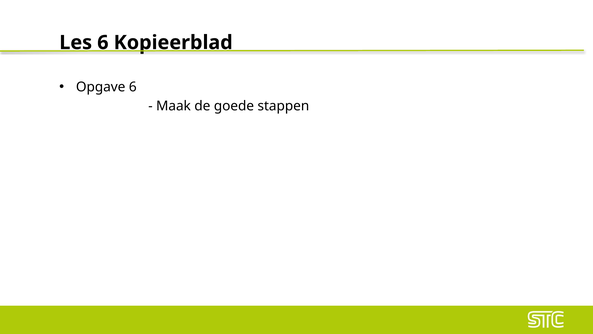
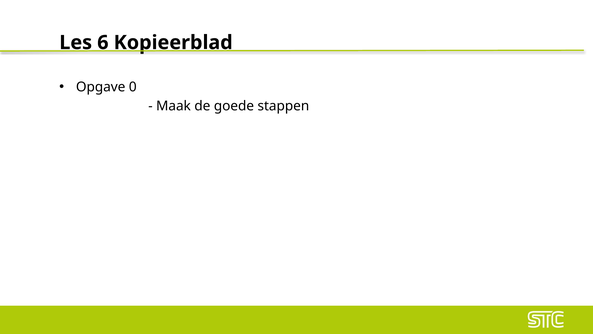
Opgave 6: 6 -> 0 (133, 87)
